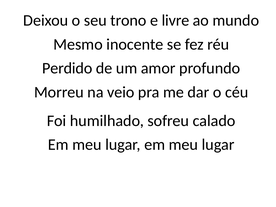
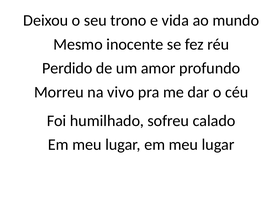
livre: livre -> vida (175, 20)
veio: veio -> vivo (121, 92)
